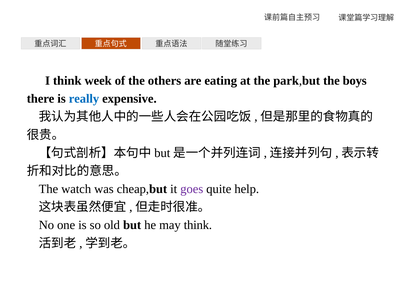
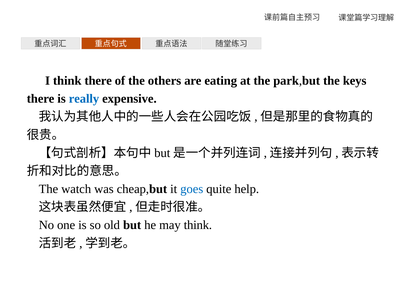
think week: week -> there (98, 81)
boys: boys -> keys (355, 81)
goes colour: purple -> blue (192, 189)
